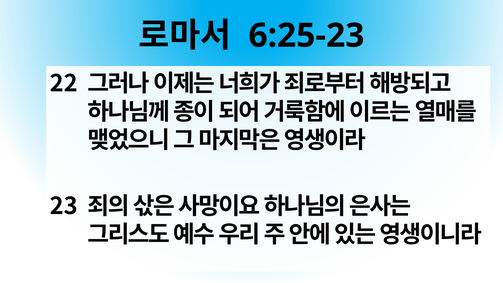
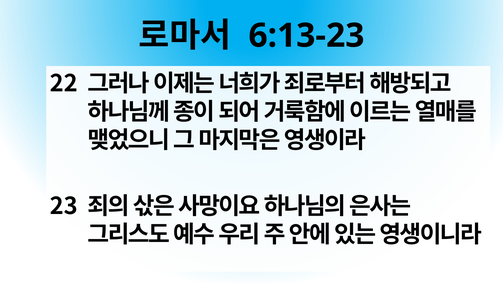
6:25-23: 6:25-23 -> 6:13-23 (306, 36)
